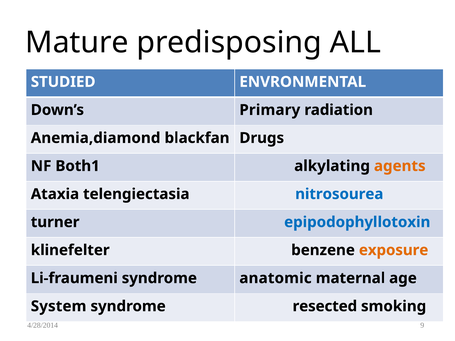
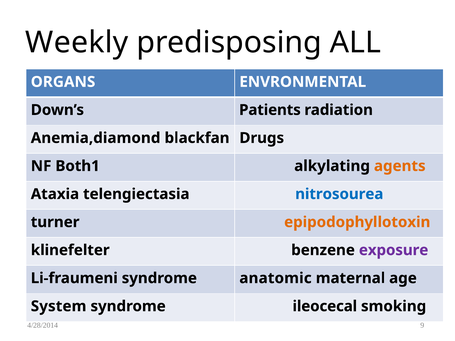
Mature: Mature -> Weekly (77, 43)
STUDIED: STUDIED -> ORGANS (63, 82)
Primary: Primary -> Patients (270, 110)
epipodophyllotoxin colour: blue -> orange (357, 222)
exposure colour: orange -> purple (394, 250)
resected: resected -> ileocecal (325, 306)
